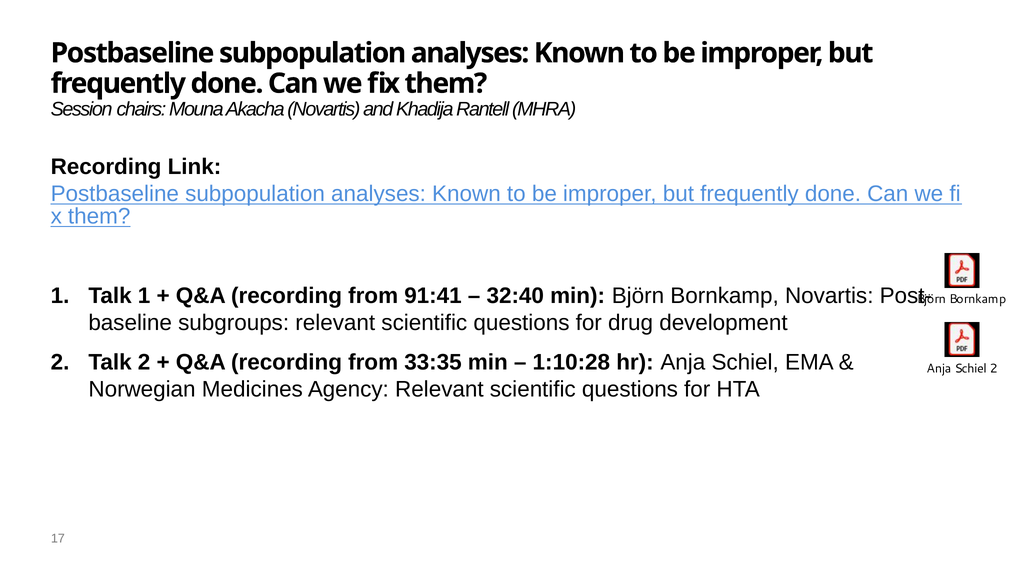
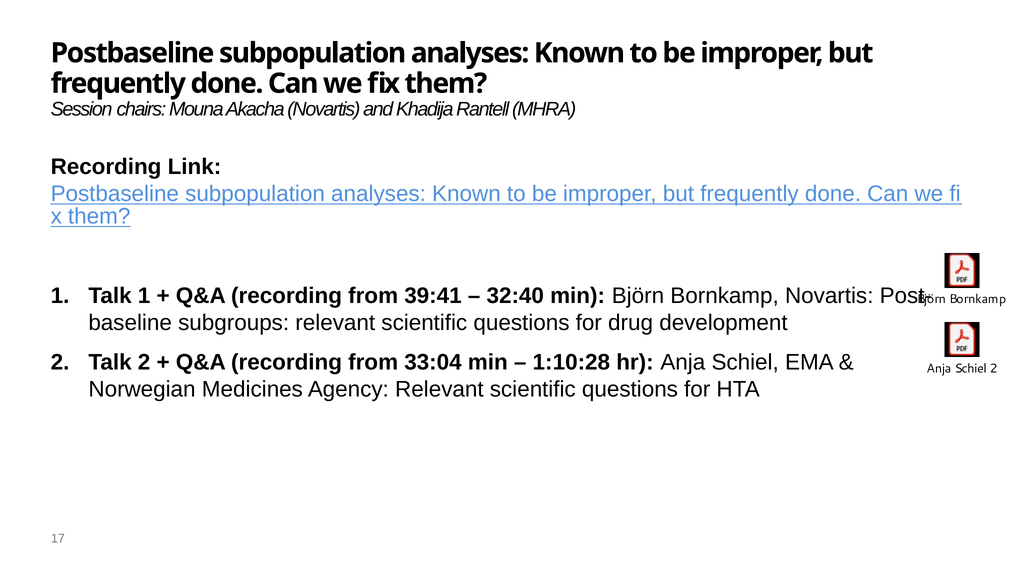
91:41: 91:41 -> 39:41 (433, 296)
33:35: 33:35 -> 33:04 (433, 362)
